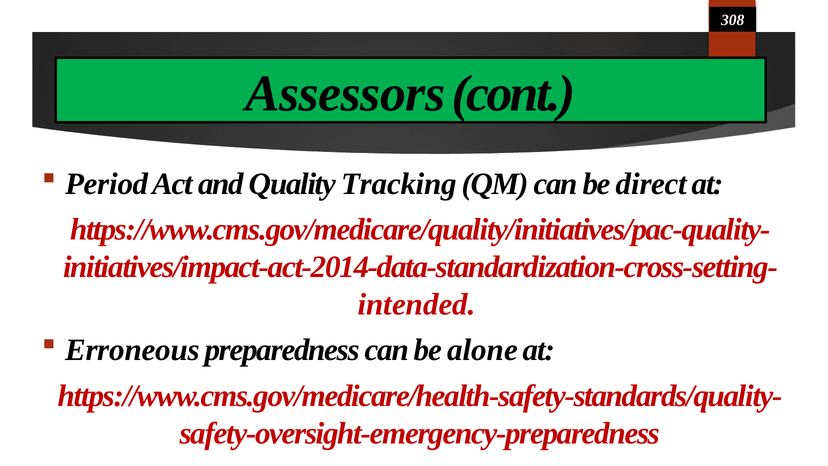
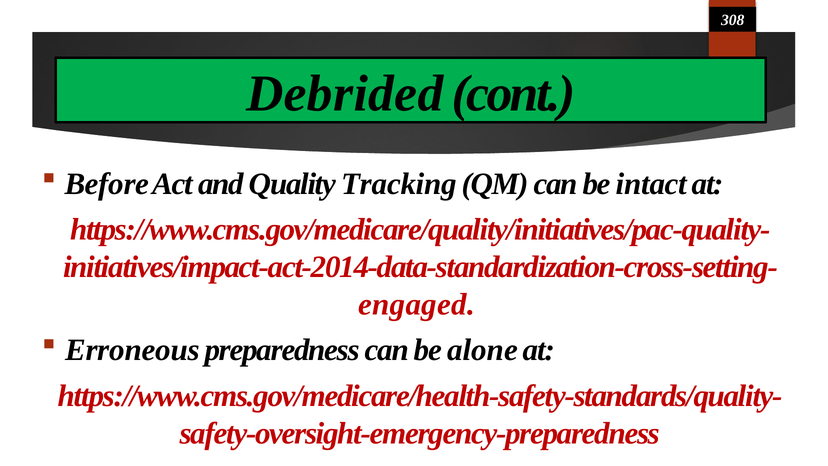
Assessors: Assessors -> Debrided (345, 93)
Period: Period -> Before (107, 184)
direct: direct -> intact (651, 184)
intended: intended -> engaged (416, 304)
